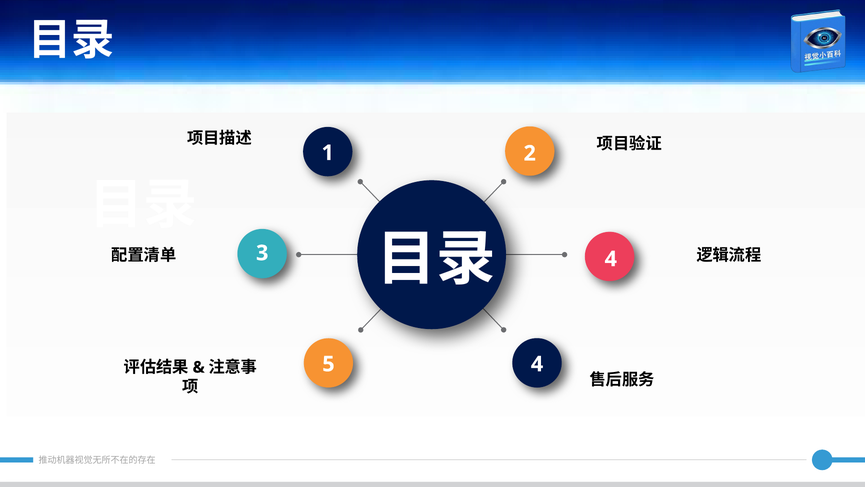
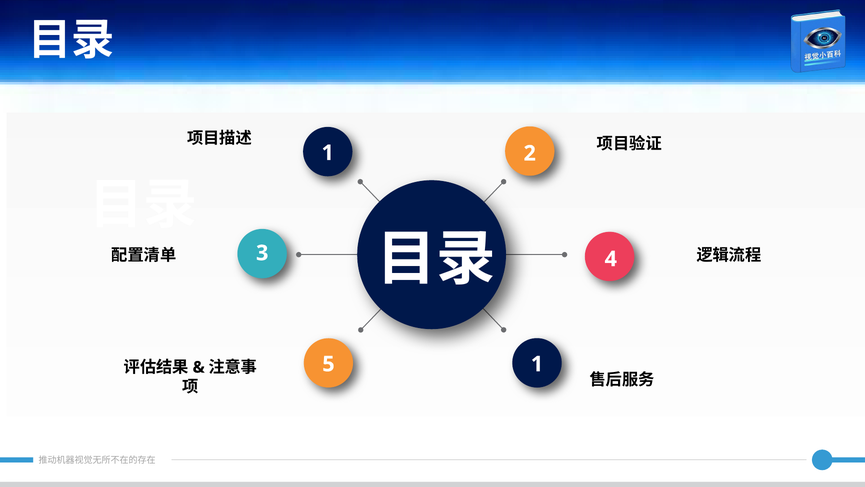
5 4: 4 -> 1 (537, 364)
